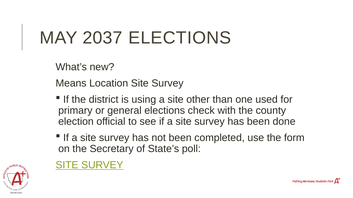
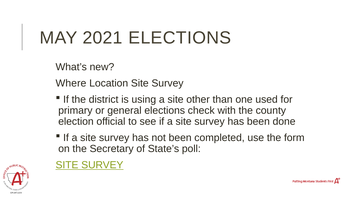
2037: 2037 -> 2021 (103, 38)
Means: Means -> Where (71, 83)
